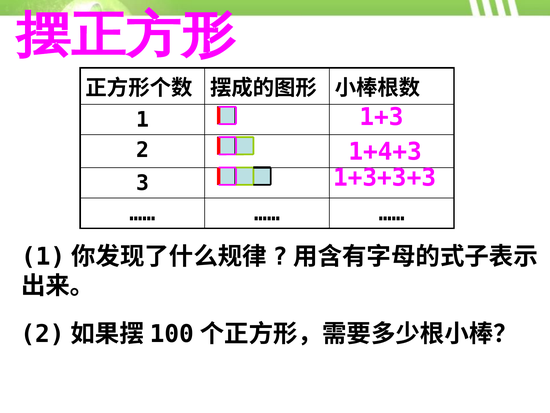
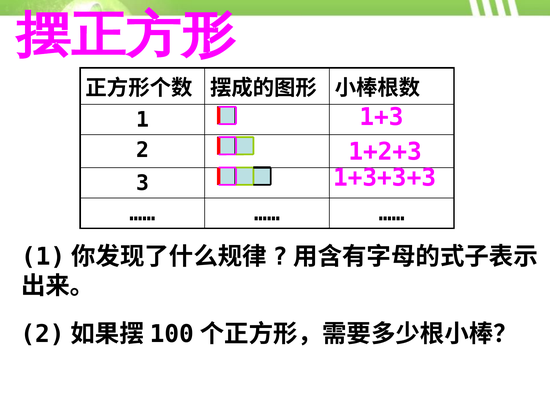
1+4+3: 1+4+3 -> 1+2+3 (385, 152)
